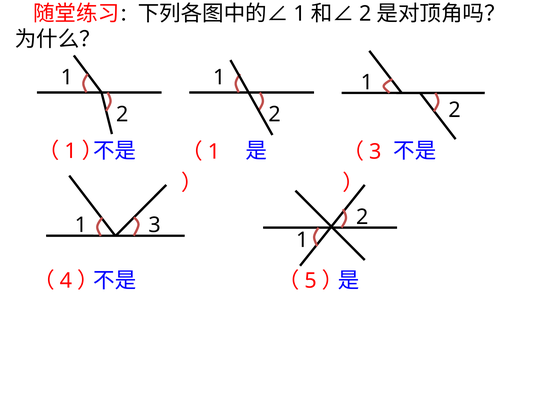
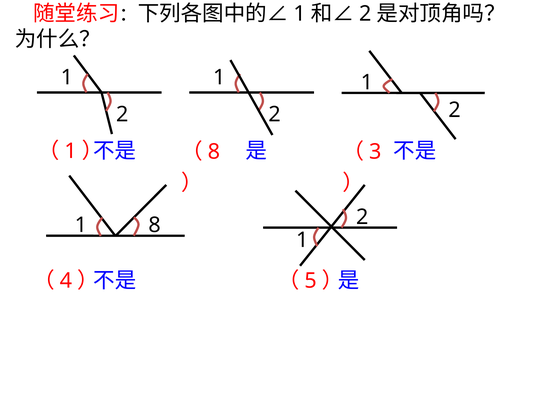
1: 1 -> 8 (214, 152)
1 3: 3 -> 8 (155, 225)
